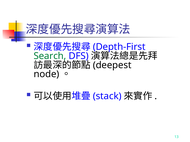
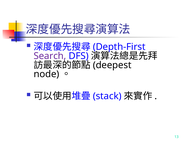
Search colour: green -> purple (50, 56)
